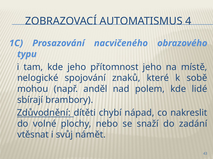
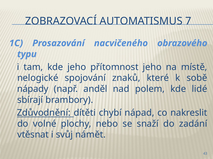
4: 4 -> 7 (188, 21)
mohou: mohou -> nápady (33, 89)
